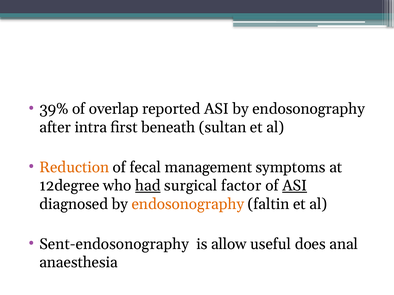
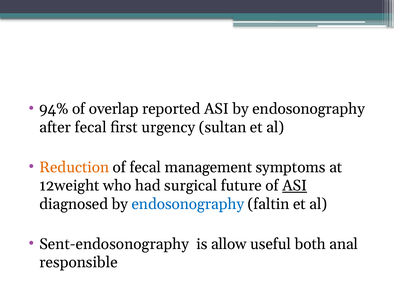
39%: 39% -> 94% (54, 109)
after intra: intra -> fecal (91, 128)
beneath: beneath -> urgency (168, 128)
12degree: 12degree -> 12weight (69, 186)
had underline: present -> none (148, 186)
factor: factor -> future (241, 186)
endosonography colour: orange -> blue (188, 204)
does: does -> both (310, 244)
anaesthesia: anaesthesia -> responsible (78, 263)
